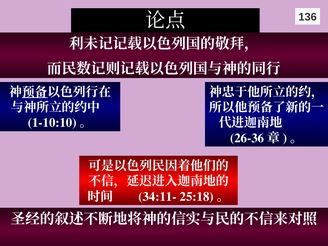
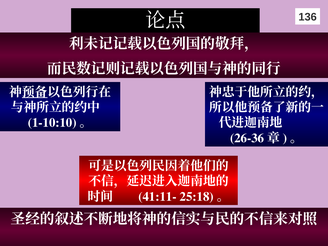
34:11-: 34:11- -> 41:11- (157, 197)
